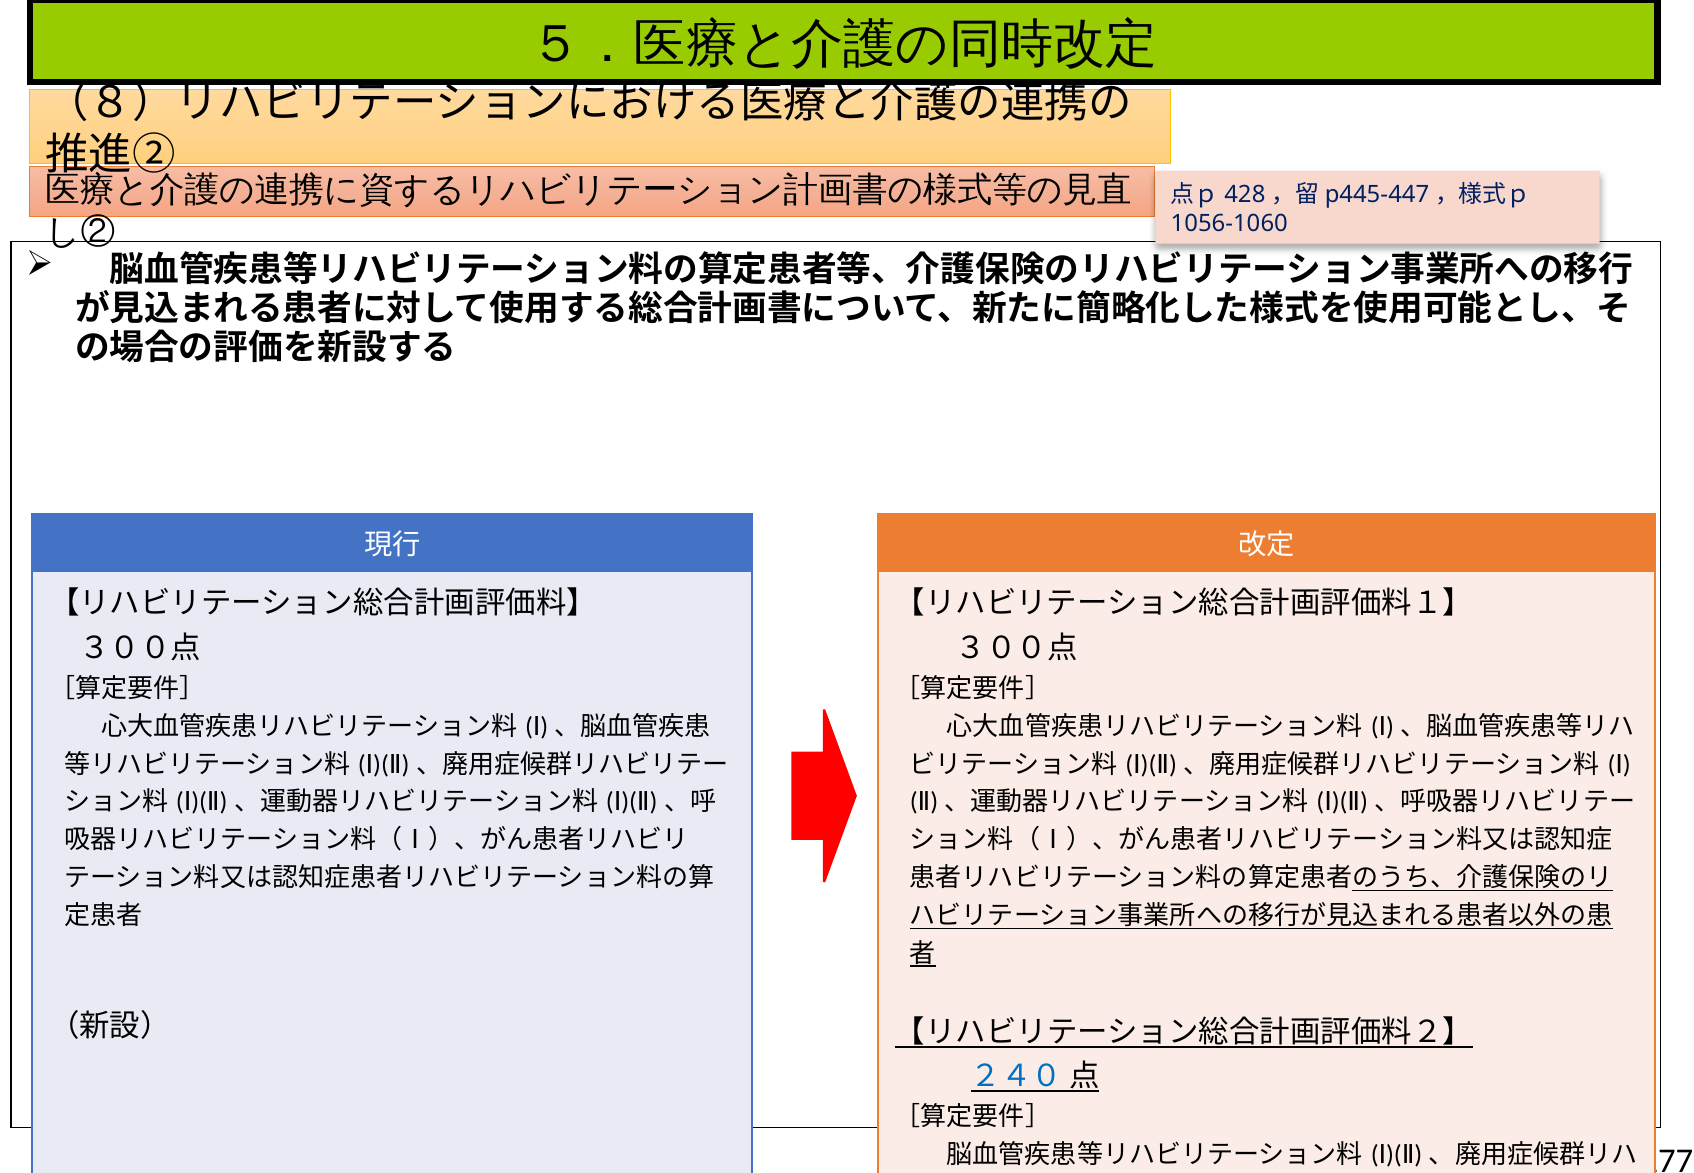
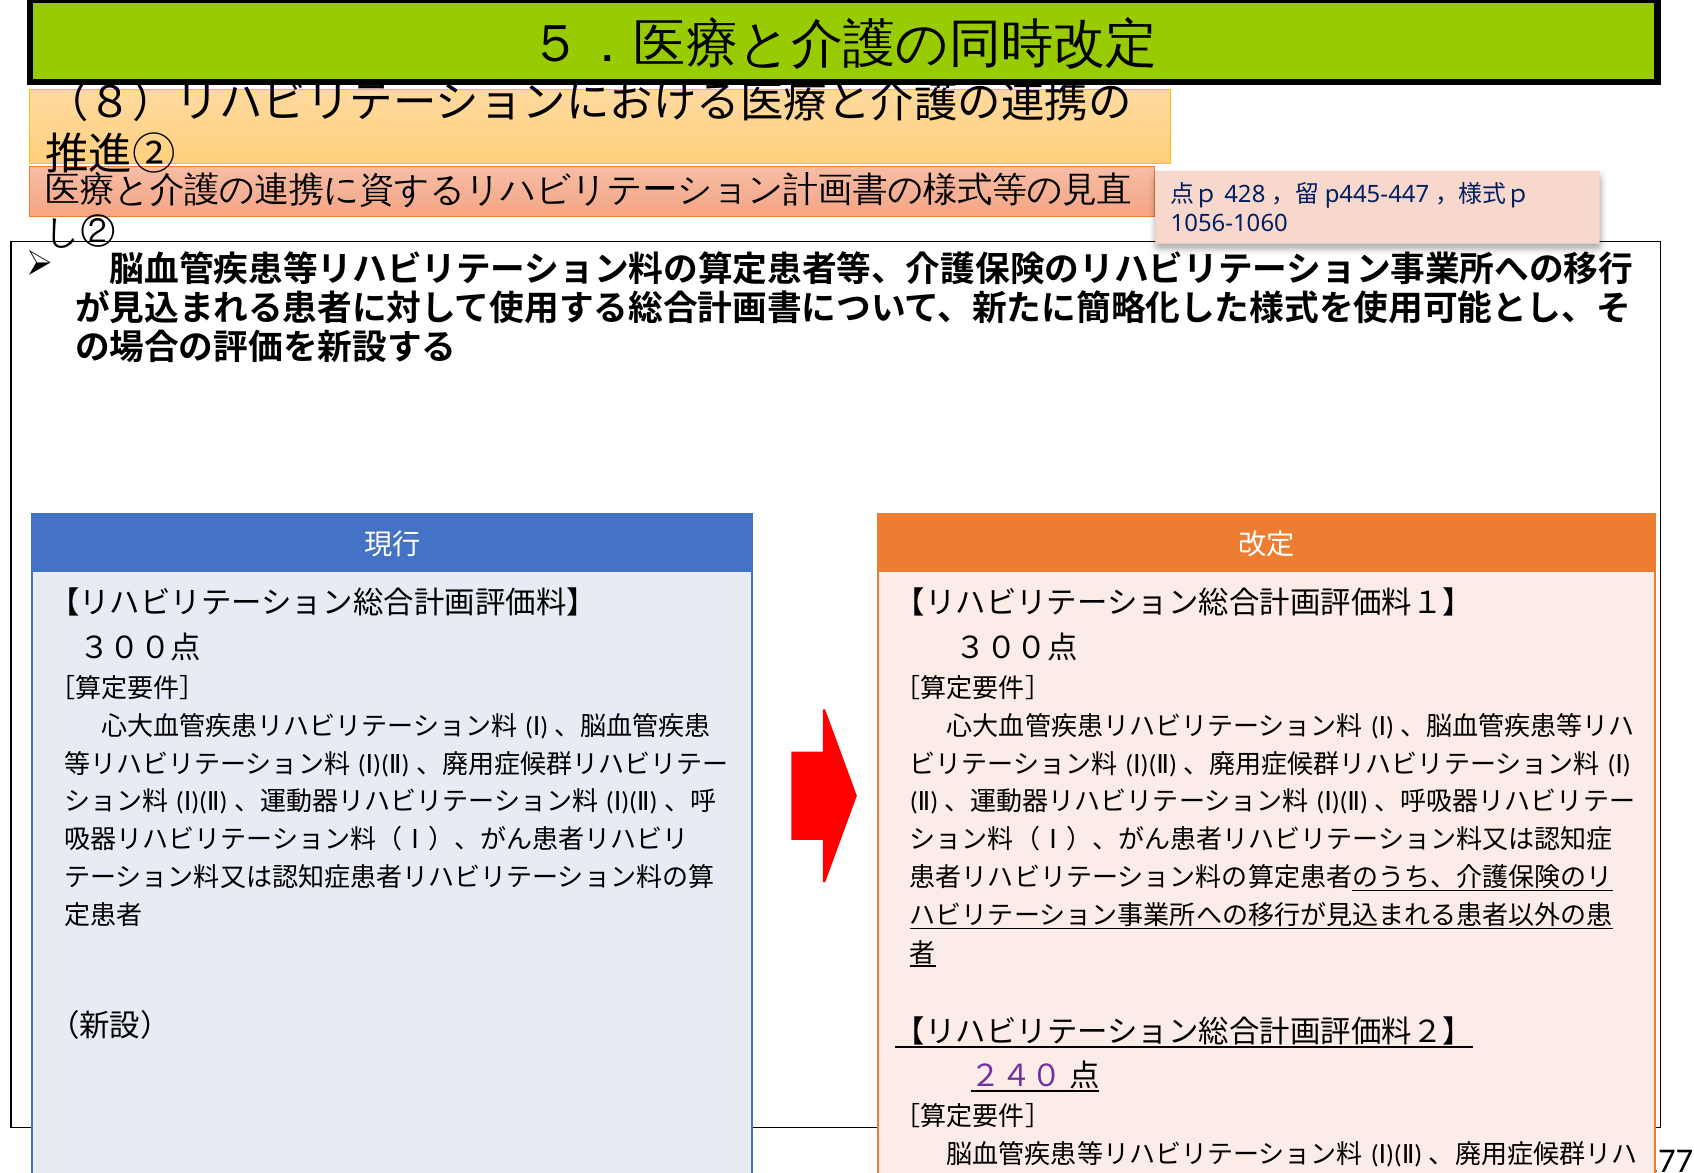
２４０ colour: blue -> purple (1017, 1076)
